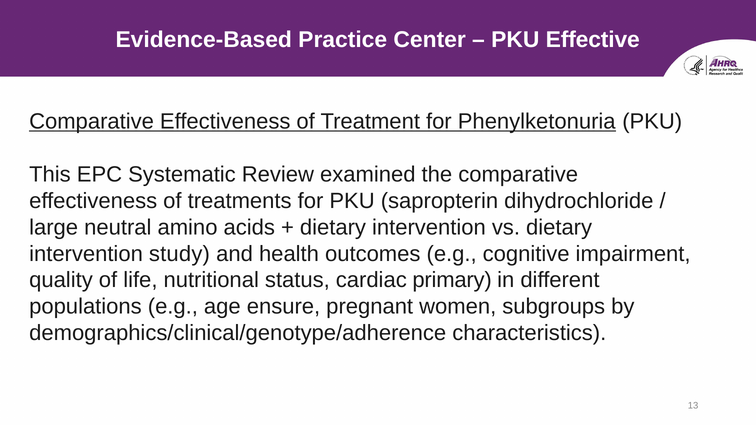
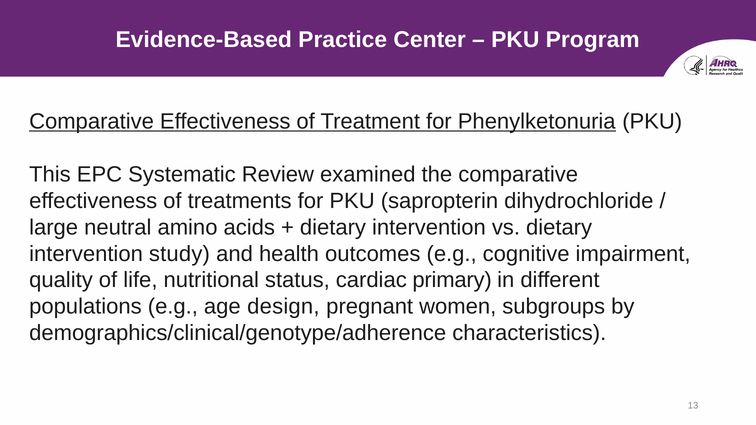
Effective: Effective -> Program (593, 40)
ensure: ensure -> design (283, 307)
